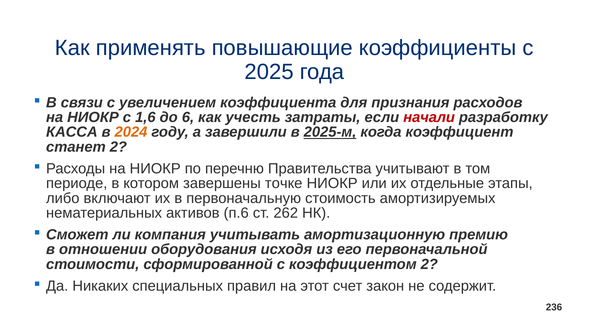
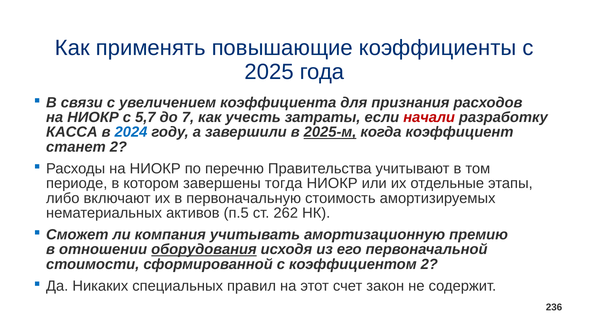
1,6: 1,6 -> 5,7 (145, 117)
6: 6 -> 7 (188, 117)
2024 colour: orange -> blue (131, 132)
точке: точке -> тогда (284, 184)
п.6: п.6 -> п.5 (236, 213)
оборудования underline: none -> present (204, 250)
